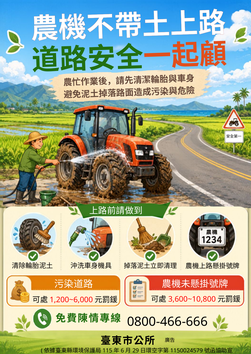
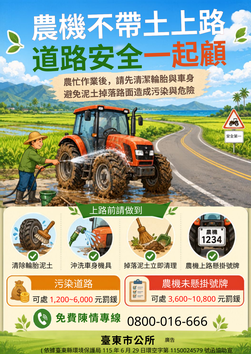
0800-466-666: 0800-466-666 -> 0800-016-666 (167, 322)
